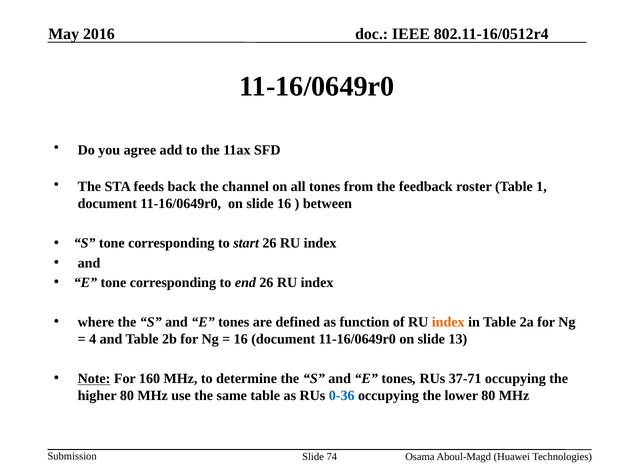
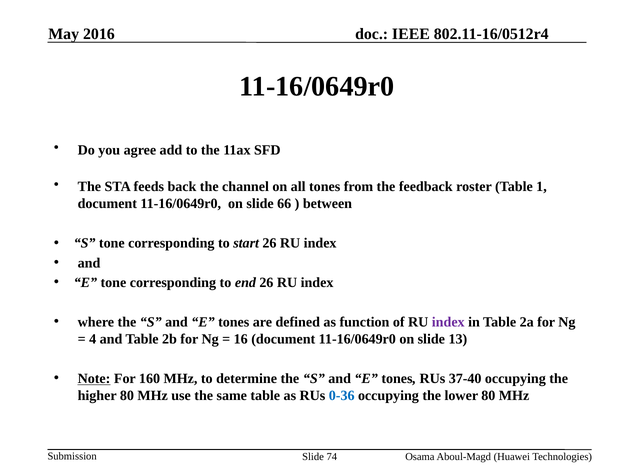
slide 16: 16 -> 66 (284, 204)
index colour: orange -> purple (448, 322)
37-71: 37-71 -> 37-40 (465, 378)
